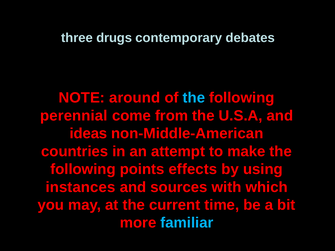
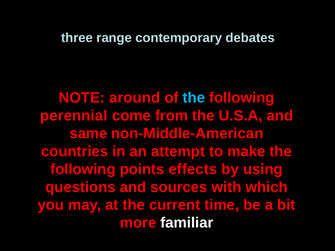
drugs: drugs -> range (114, 38)
ideas: ideas -> same (88, 134)
instances: instances -> questions (81, 187)
familiar colour: light blue -> white (187, 223)
